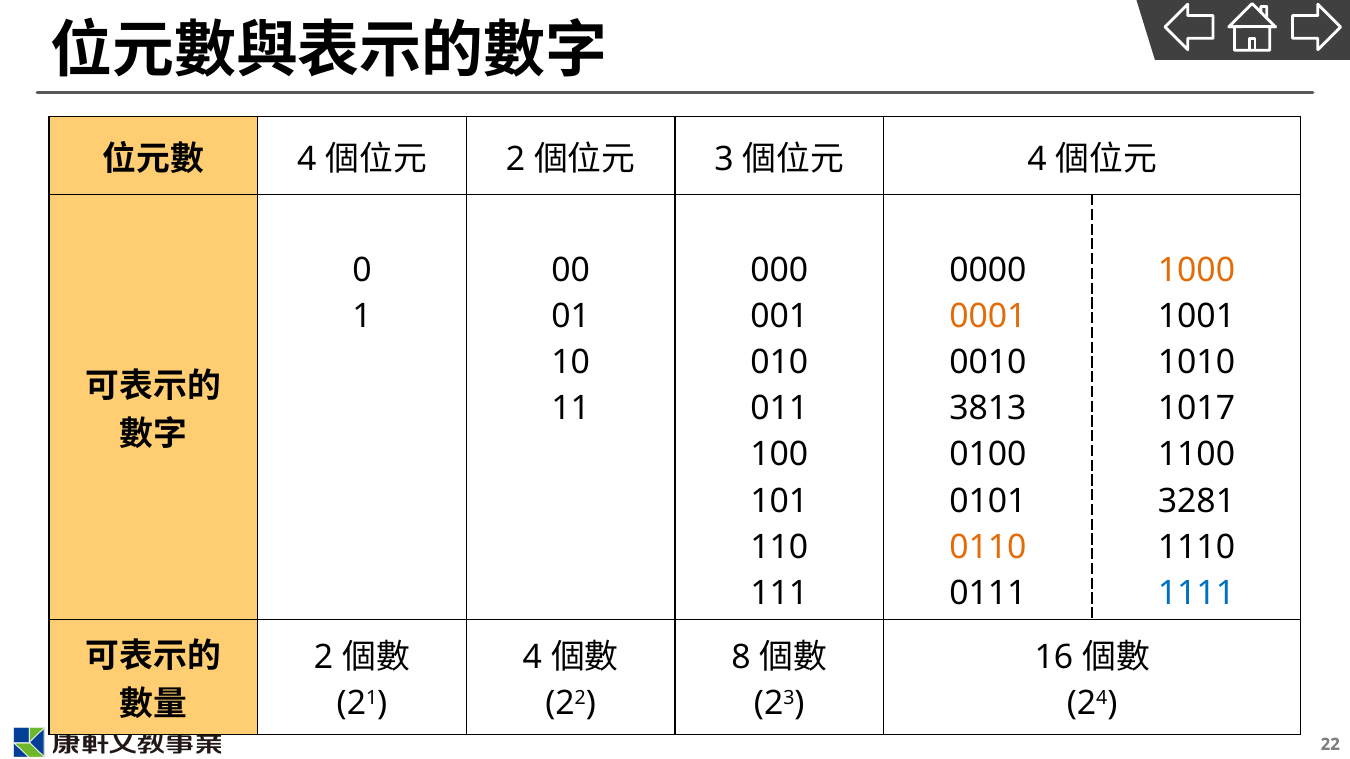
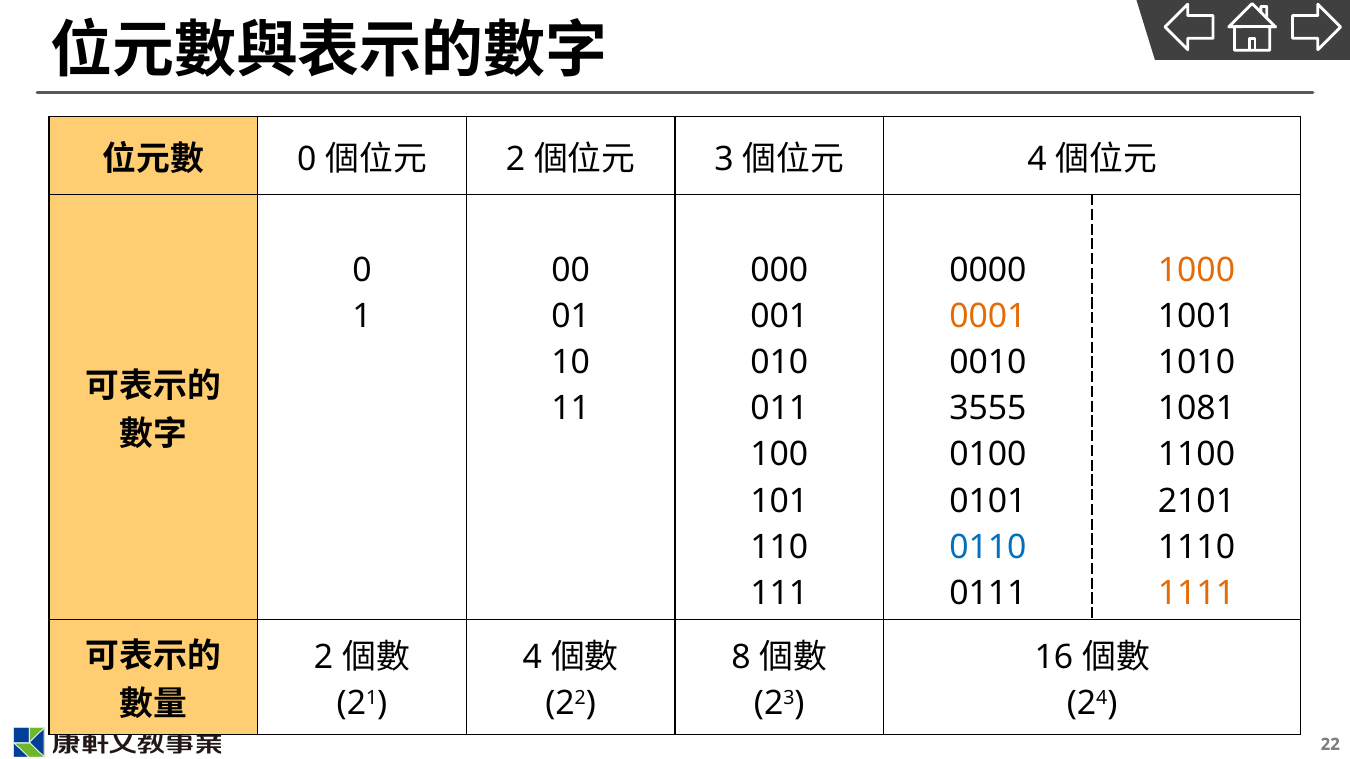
4: 4 -> 0 (307, 159)
3813: 3813 -> 3555 (988, 409)
1017: 1017 -> 1081 (1197, 409)
3281: 3281 -> 2101 (1197, 501)
0110 colour: orange -> blue (988, 547)
1111 colour: blue -> orange (1197, 593)
